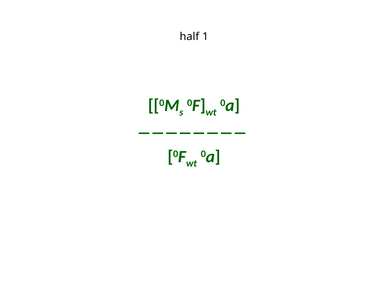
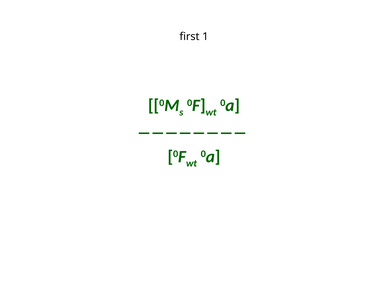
half: half -> first (189, 37)
